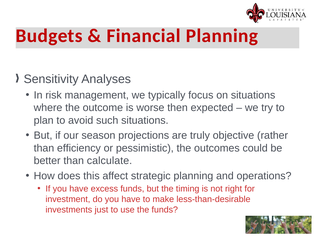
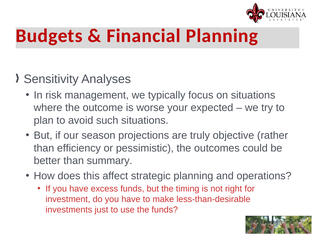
then: then -> your (178, 108)
calculate: calculate -> summary (110, 161)
